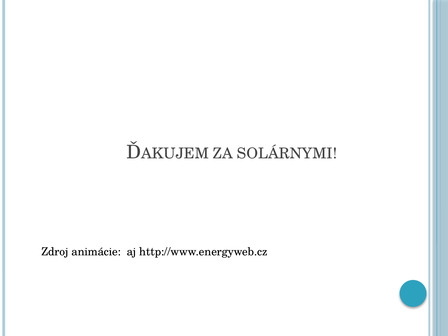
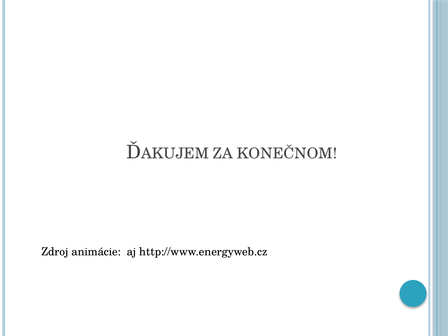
SOLÁRNYMI: SOLÁRNYMI -> KONEČNOM (287, 154)
